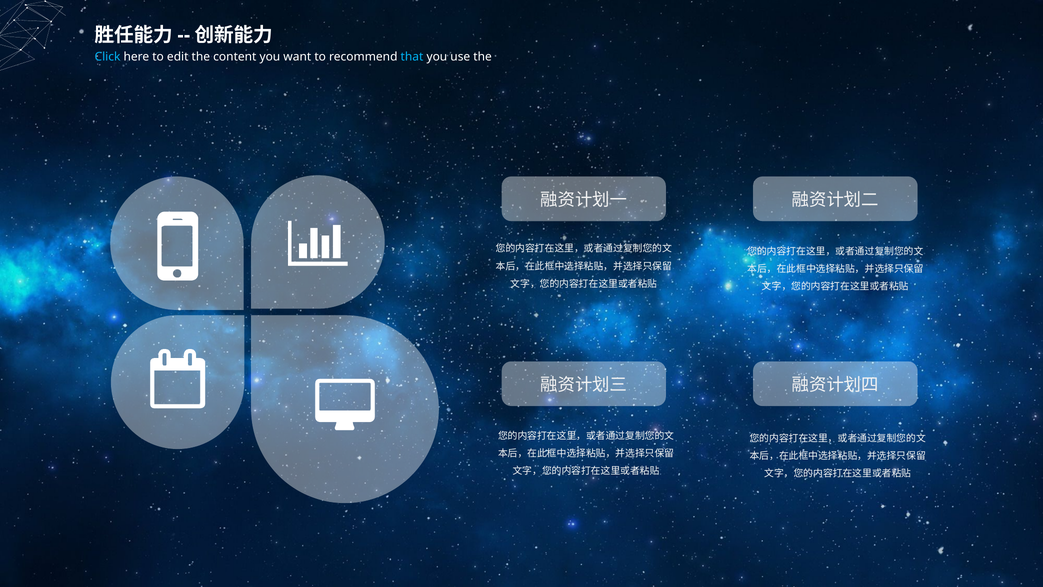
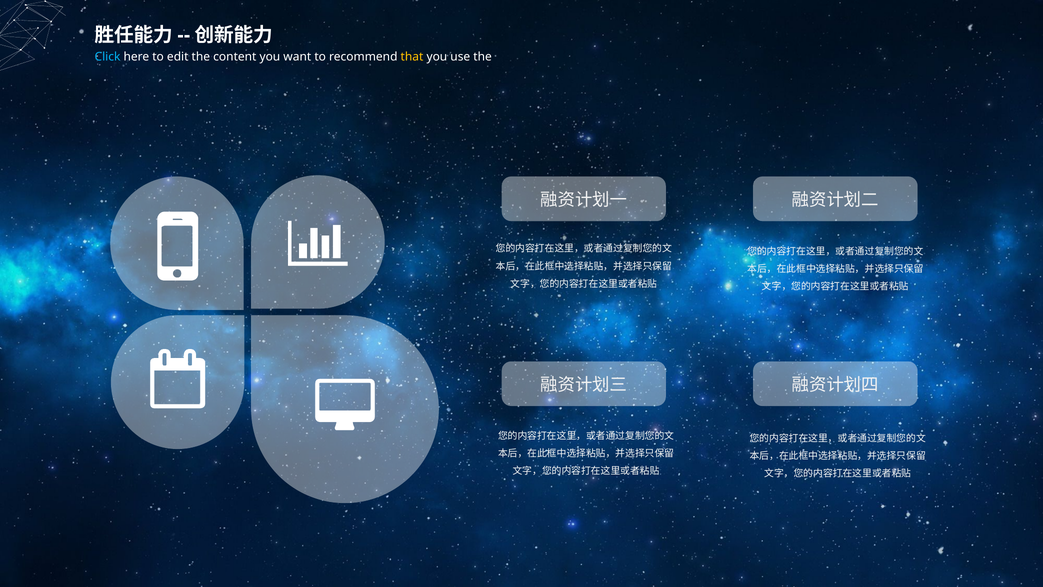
that colour: light blue -> yellow (412, 57)
